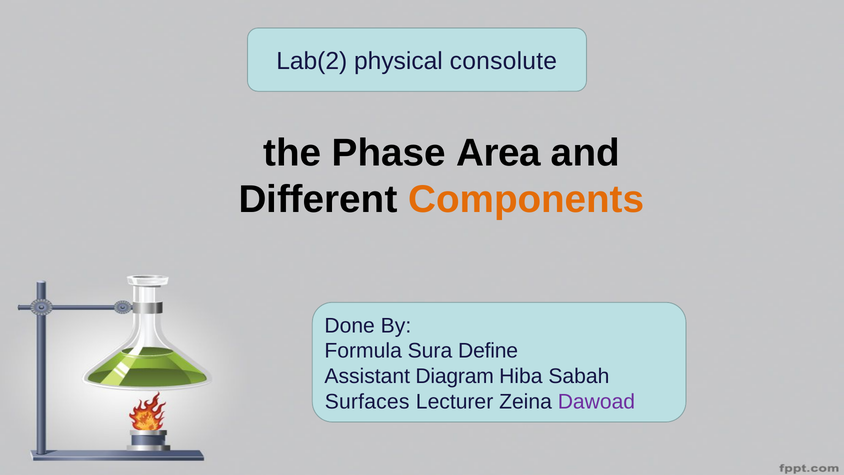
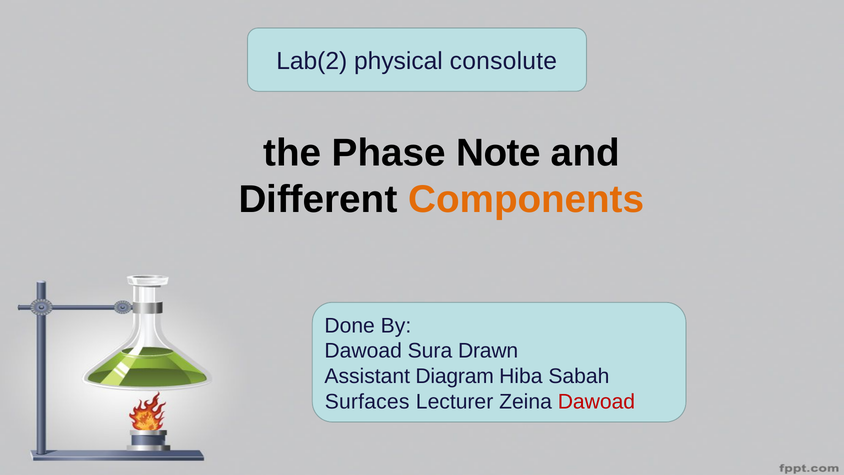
Area: Area -> Note (499, 153)
Formula: Formula -> Dawoad (363, 351)
Define: Define -> Drawn (488, 351)
Dawoad colour: purple -> red (596, 401)
